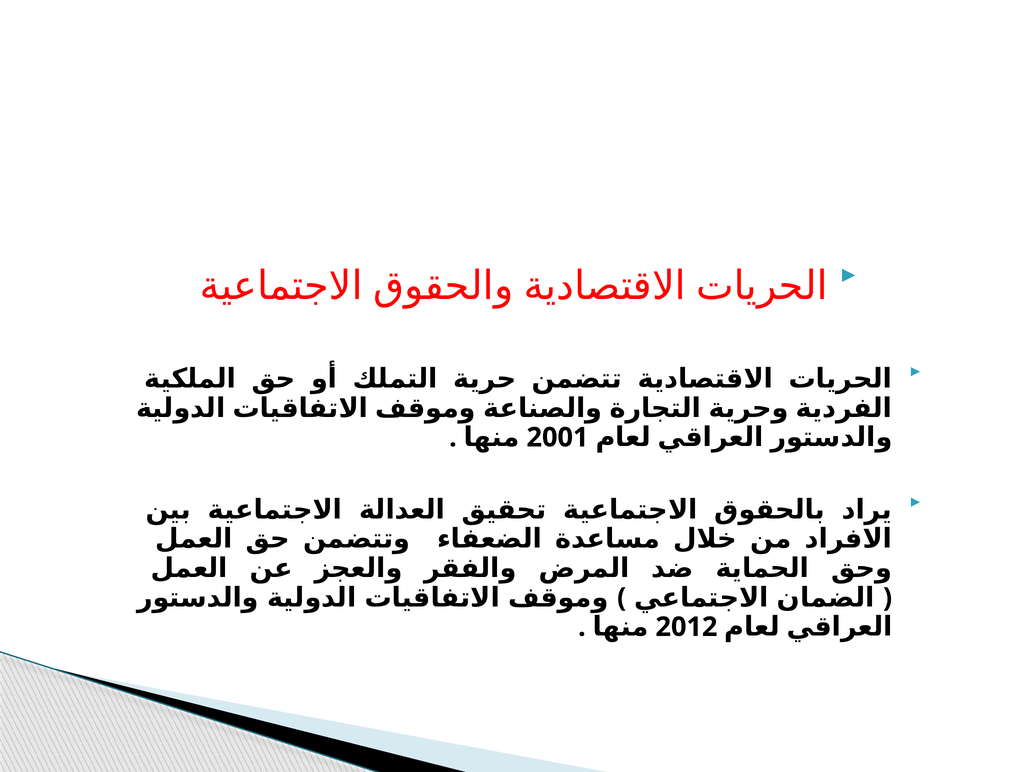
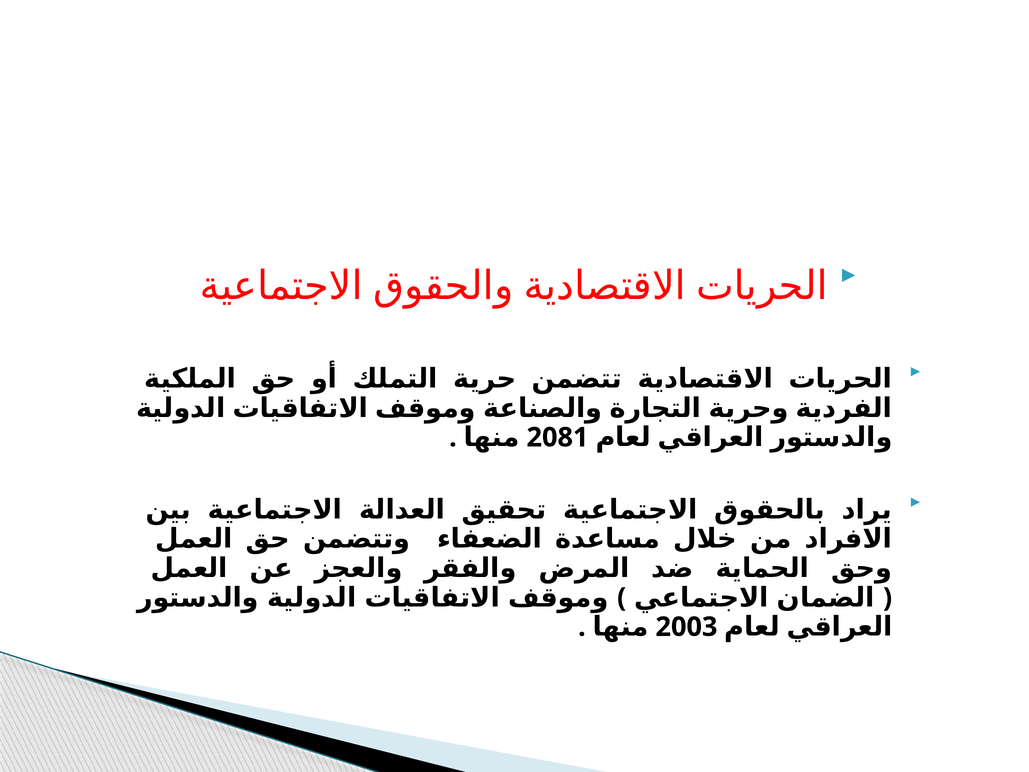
2001: 2001 -> 2081 (558, 437)
2012: 2012 -> 2003 (687, 627)
